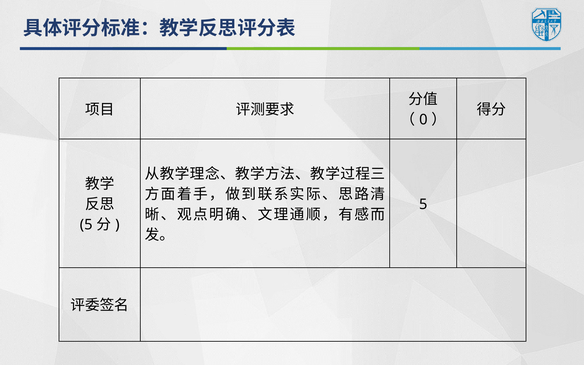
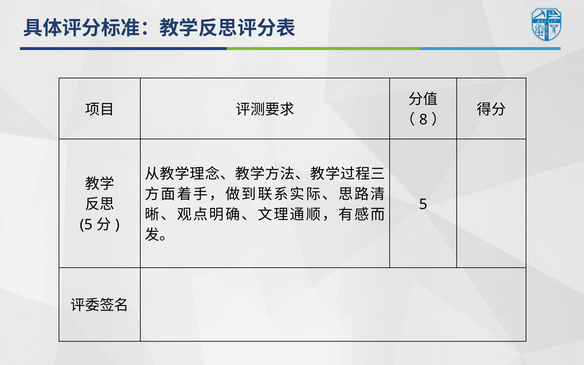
0: 0 -> 8 (423, 120)
